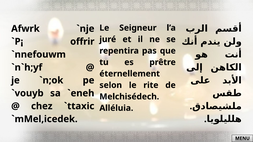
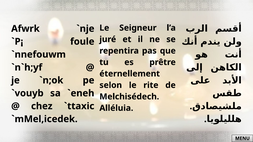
offrir: offrir -> foule (82, 42)
